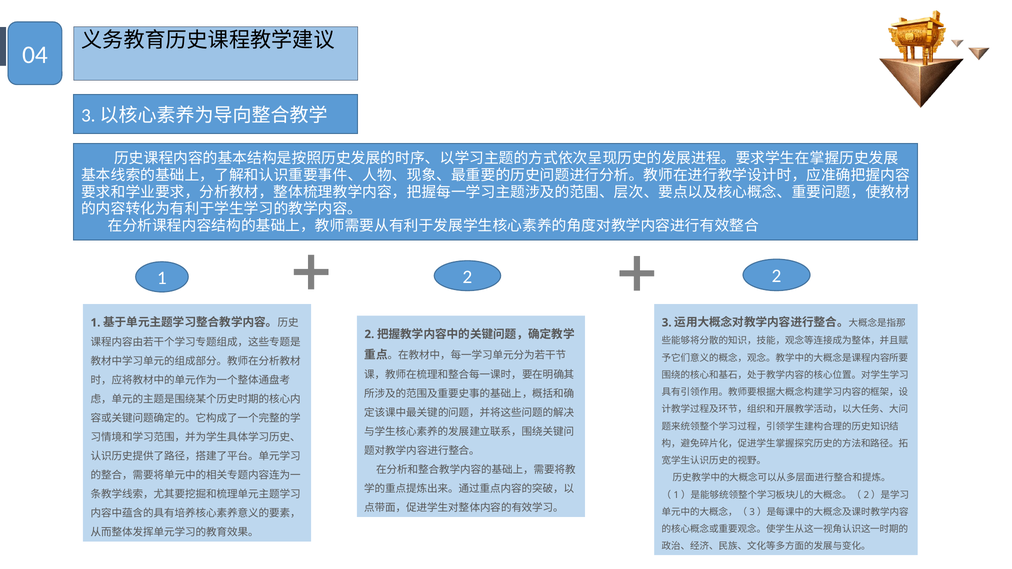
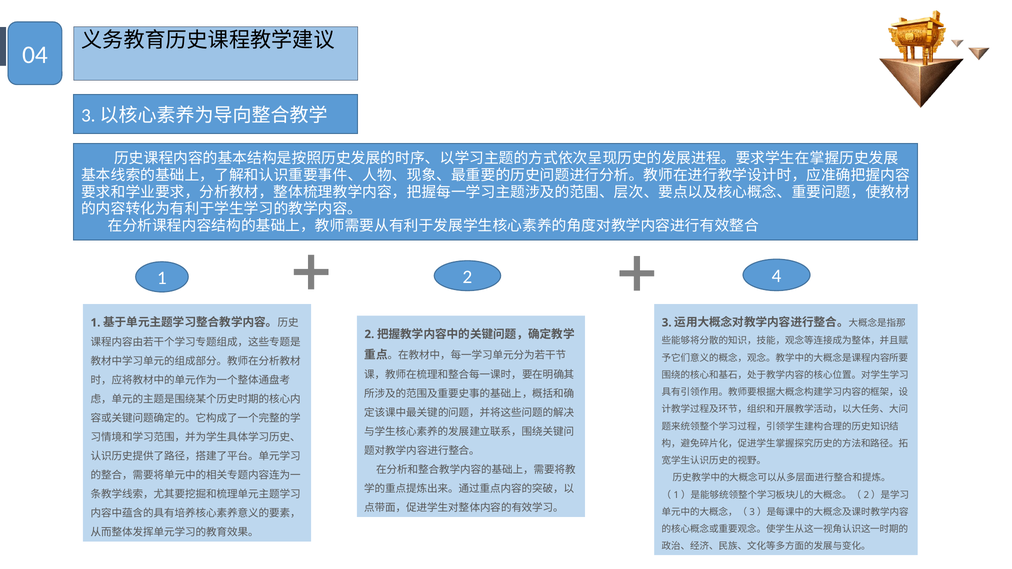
2 2: 2 -> 4 (776, 276)
